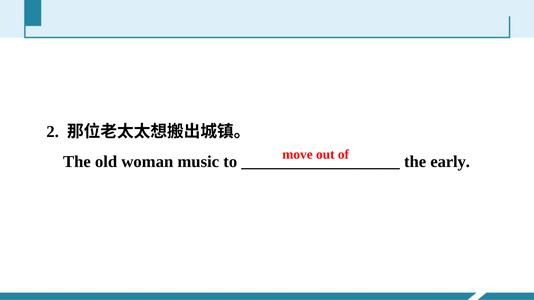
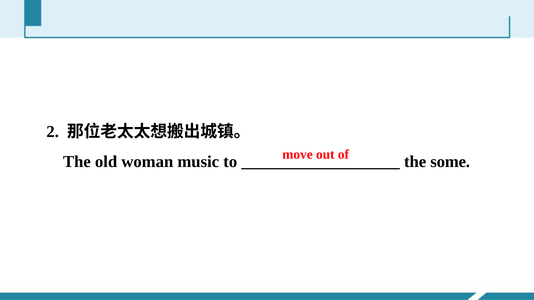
early: early -> some (450, 162)
